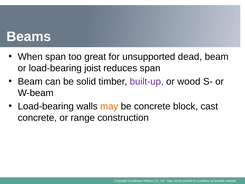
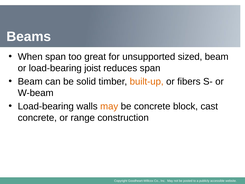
dead: dead -> sized (190, 57)
built-up colour: purple -> orange (147, 81)
wood: wood -> fibers (189, 81)
